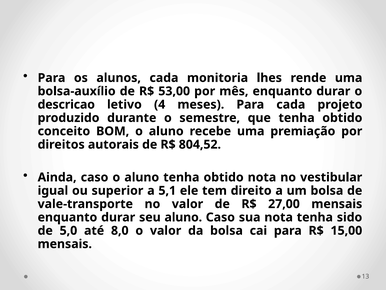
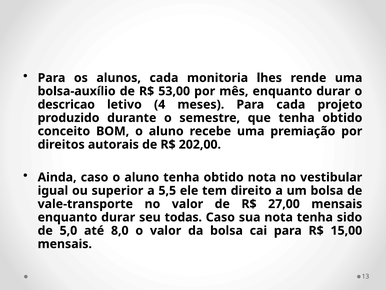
804,52: 804,52 -> 202,00 (200, 144)
5,1: 5,1 -> 5,5 (167, 190)
seu aluno: aluno -> todas (183, 217)
